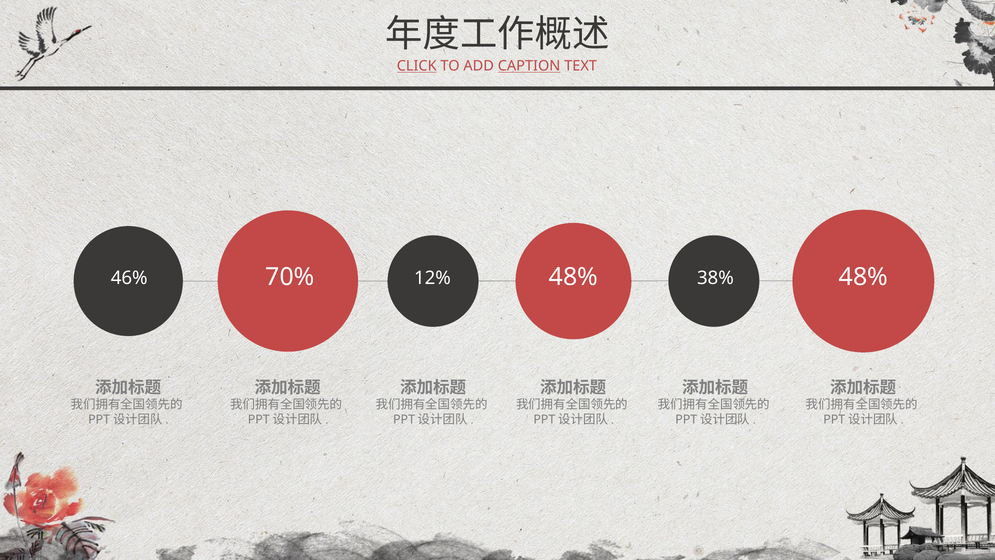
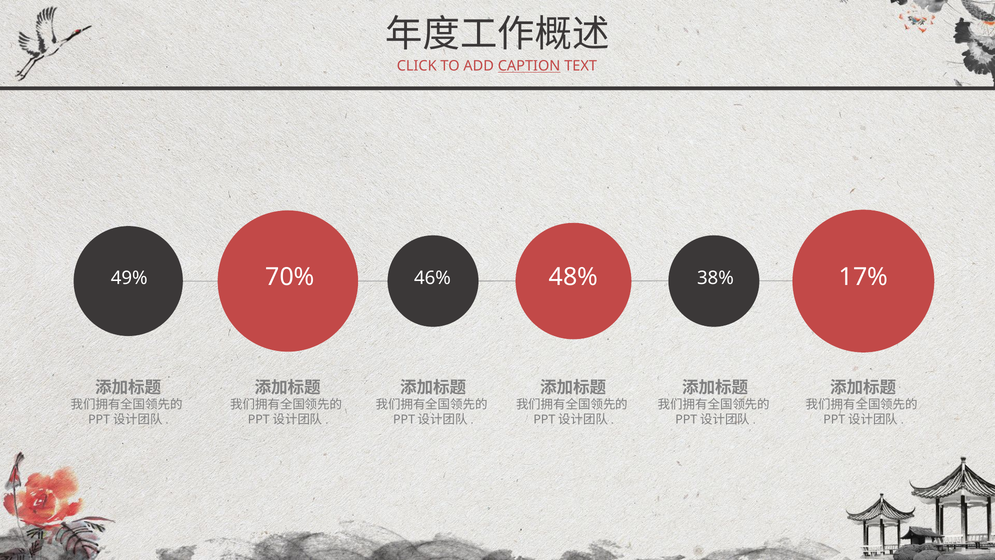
CLICK underline: present -> none (417, 66)
46%: 46% -> 49% (129, 278)
12%: 12% -> 46% (432, 278)
38% 48%: 48% -> 17% (863, 277)
